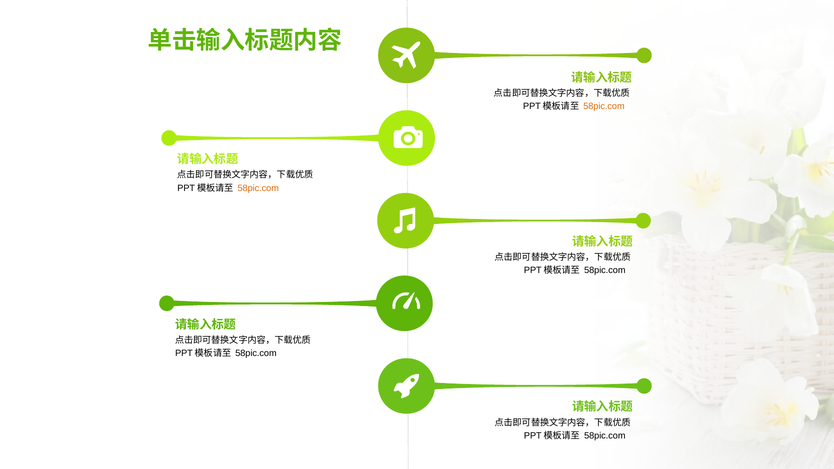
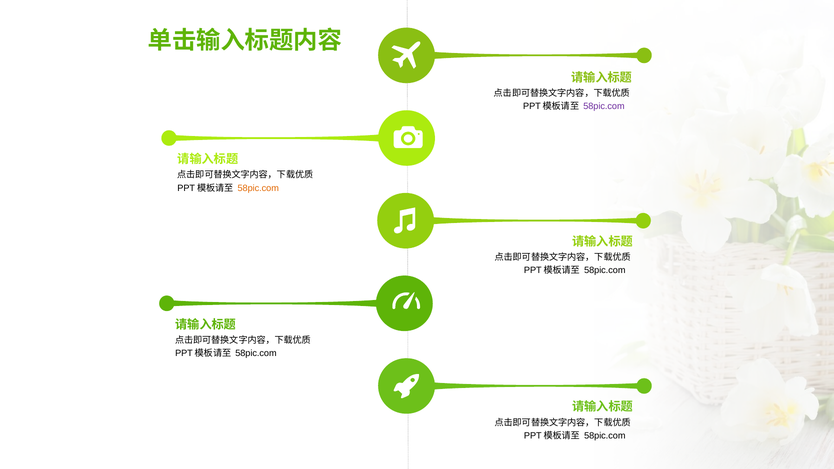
58pic.com colour: orange -> purple (604, 106)
